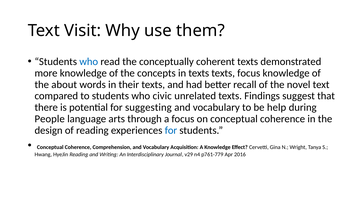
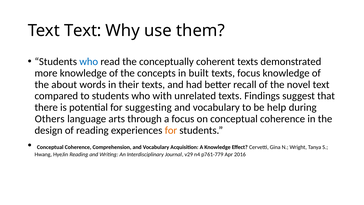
Text Visit: Visit -> Text (83, 31)
in texts: texts -> built (199, 73)
civic: civic -> with (162, 96)
People: People -> Others (50, 119)
for colour: blue -> orange (171, 130)
